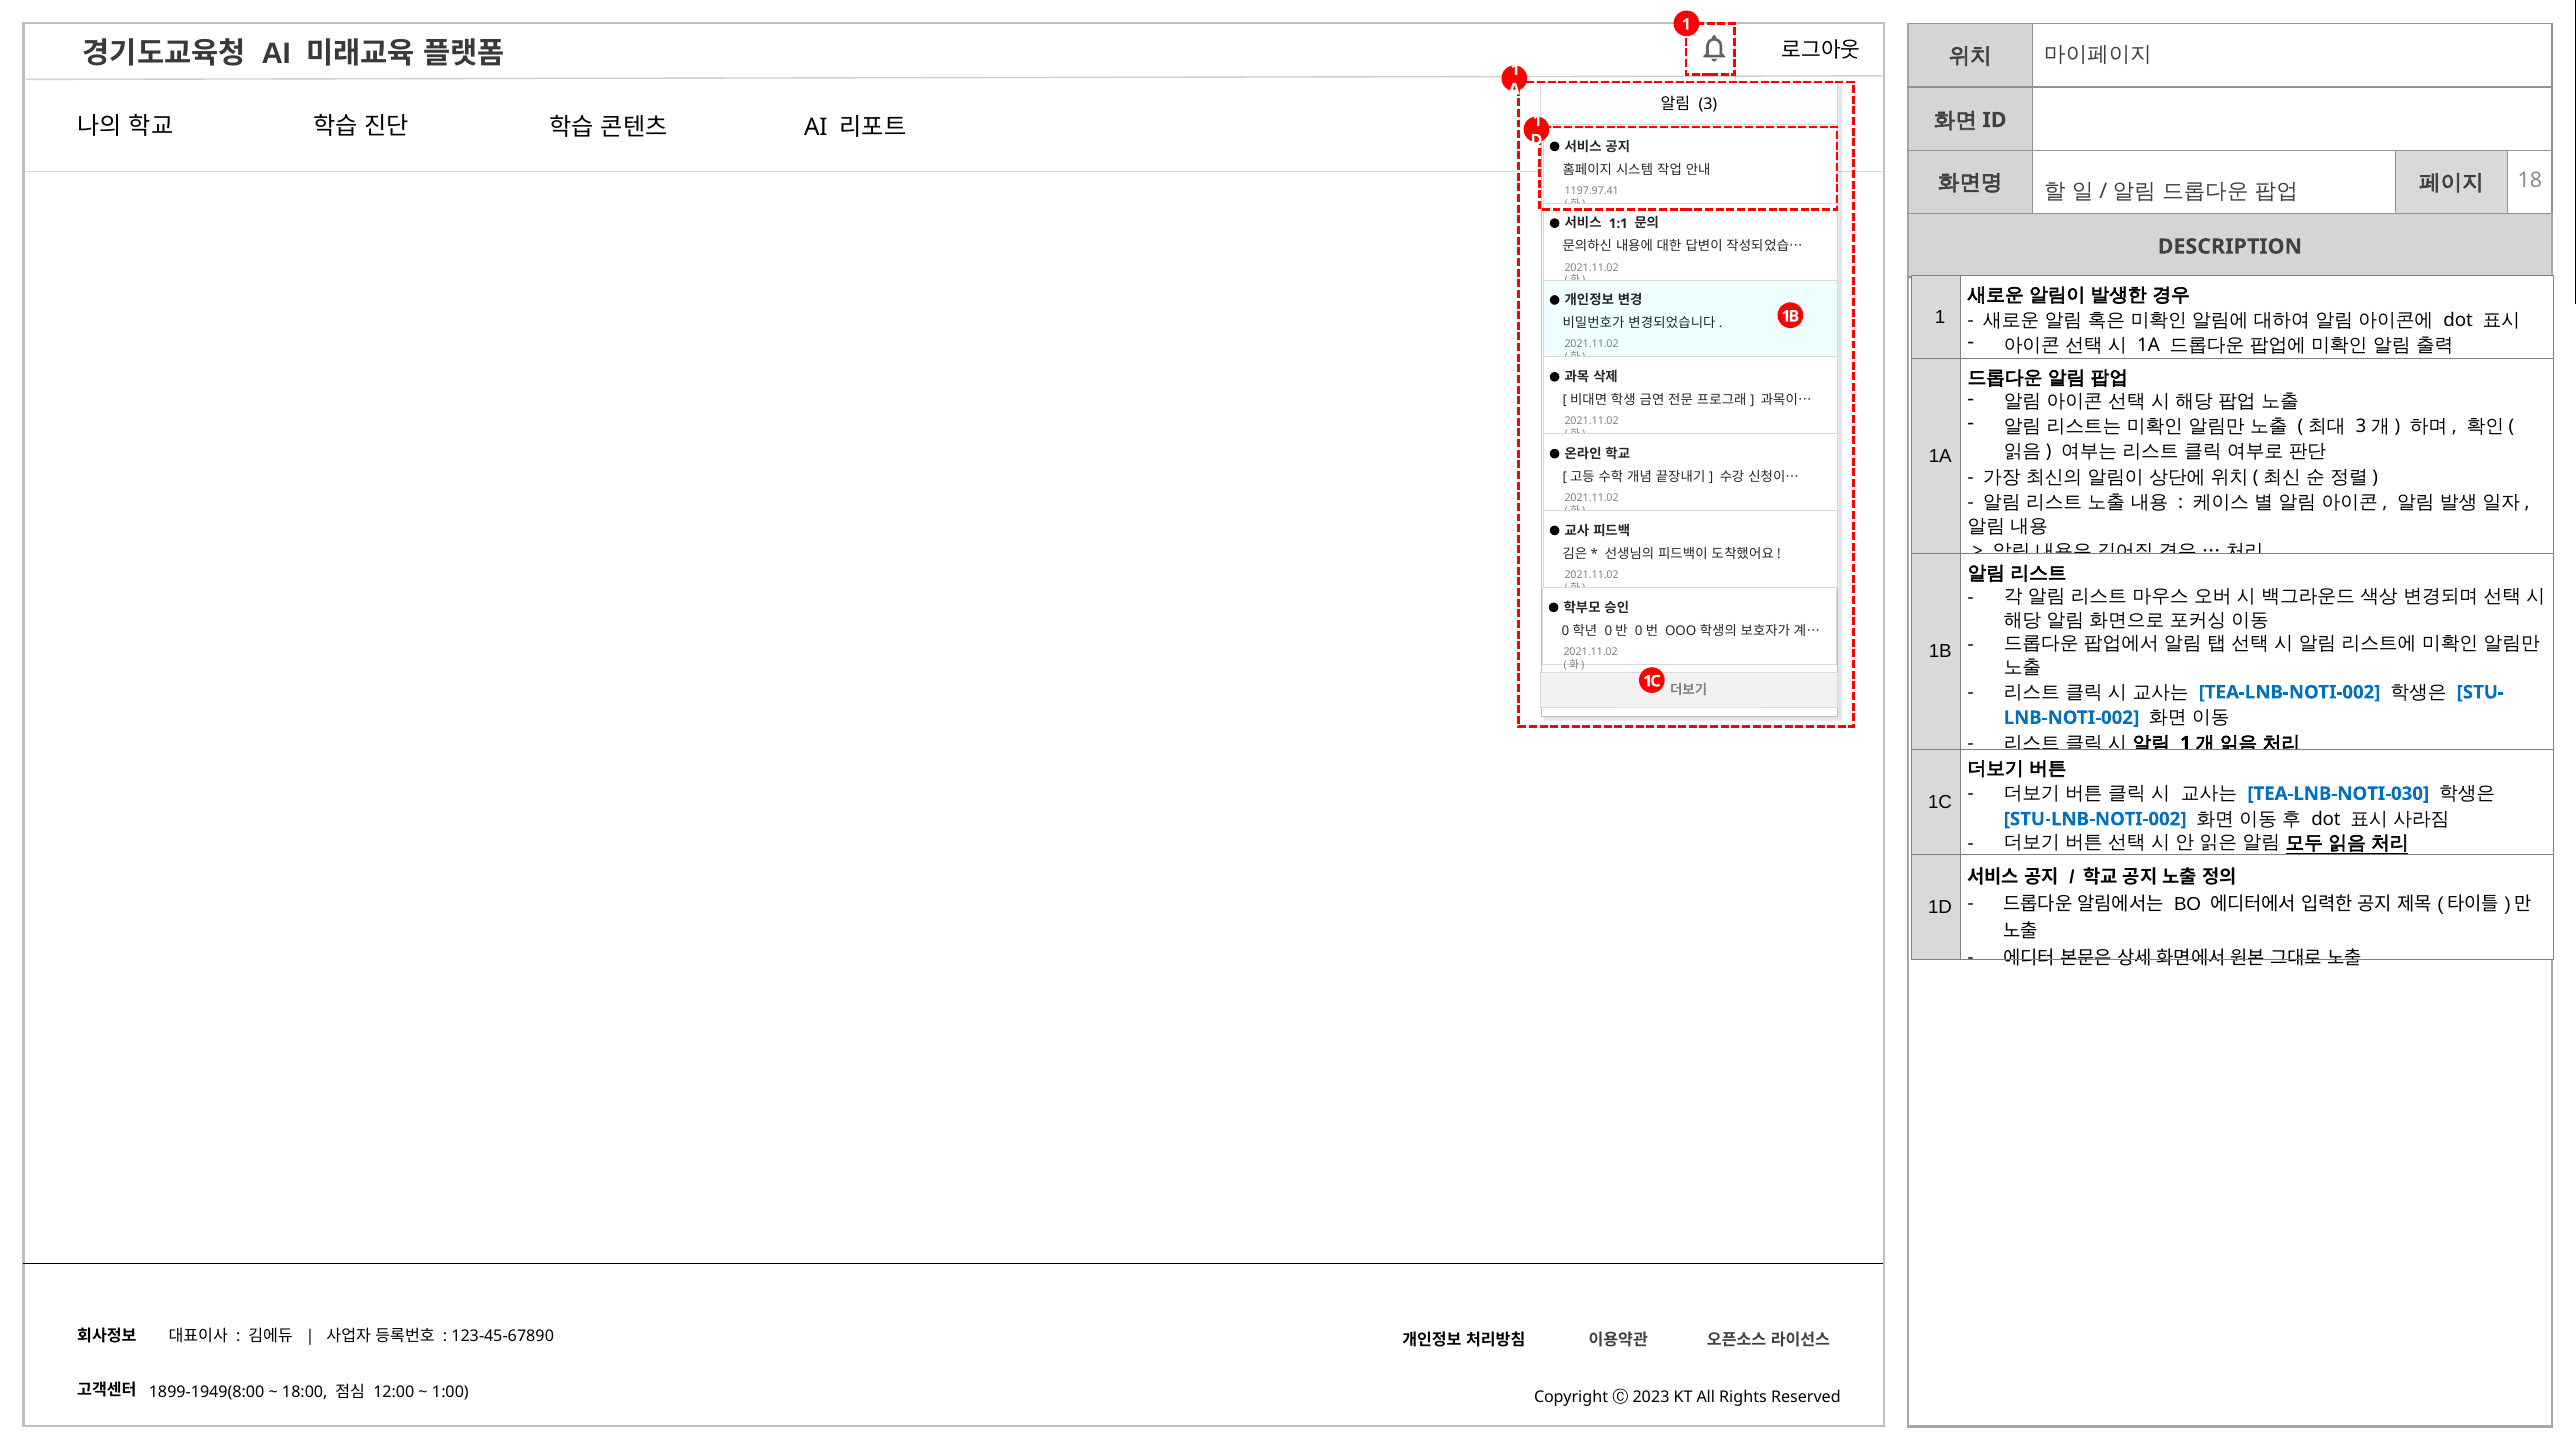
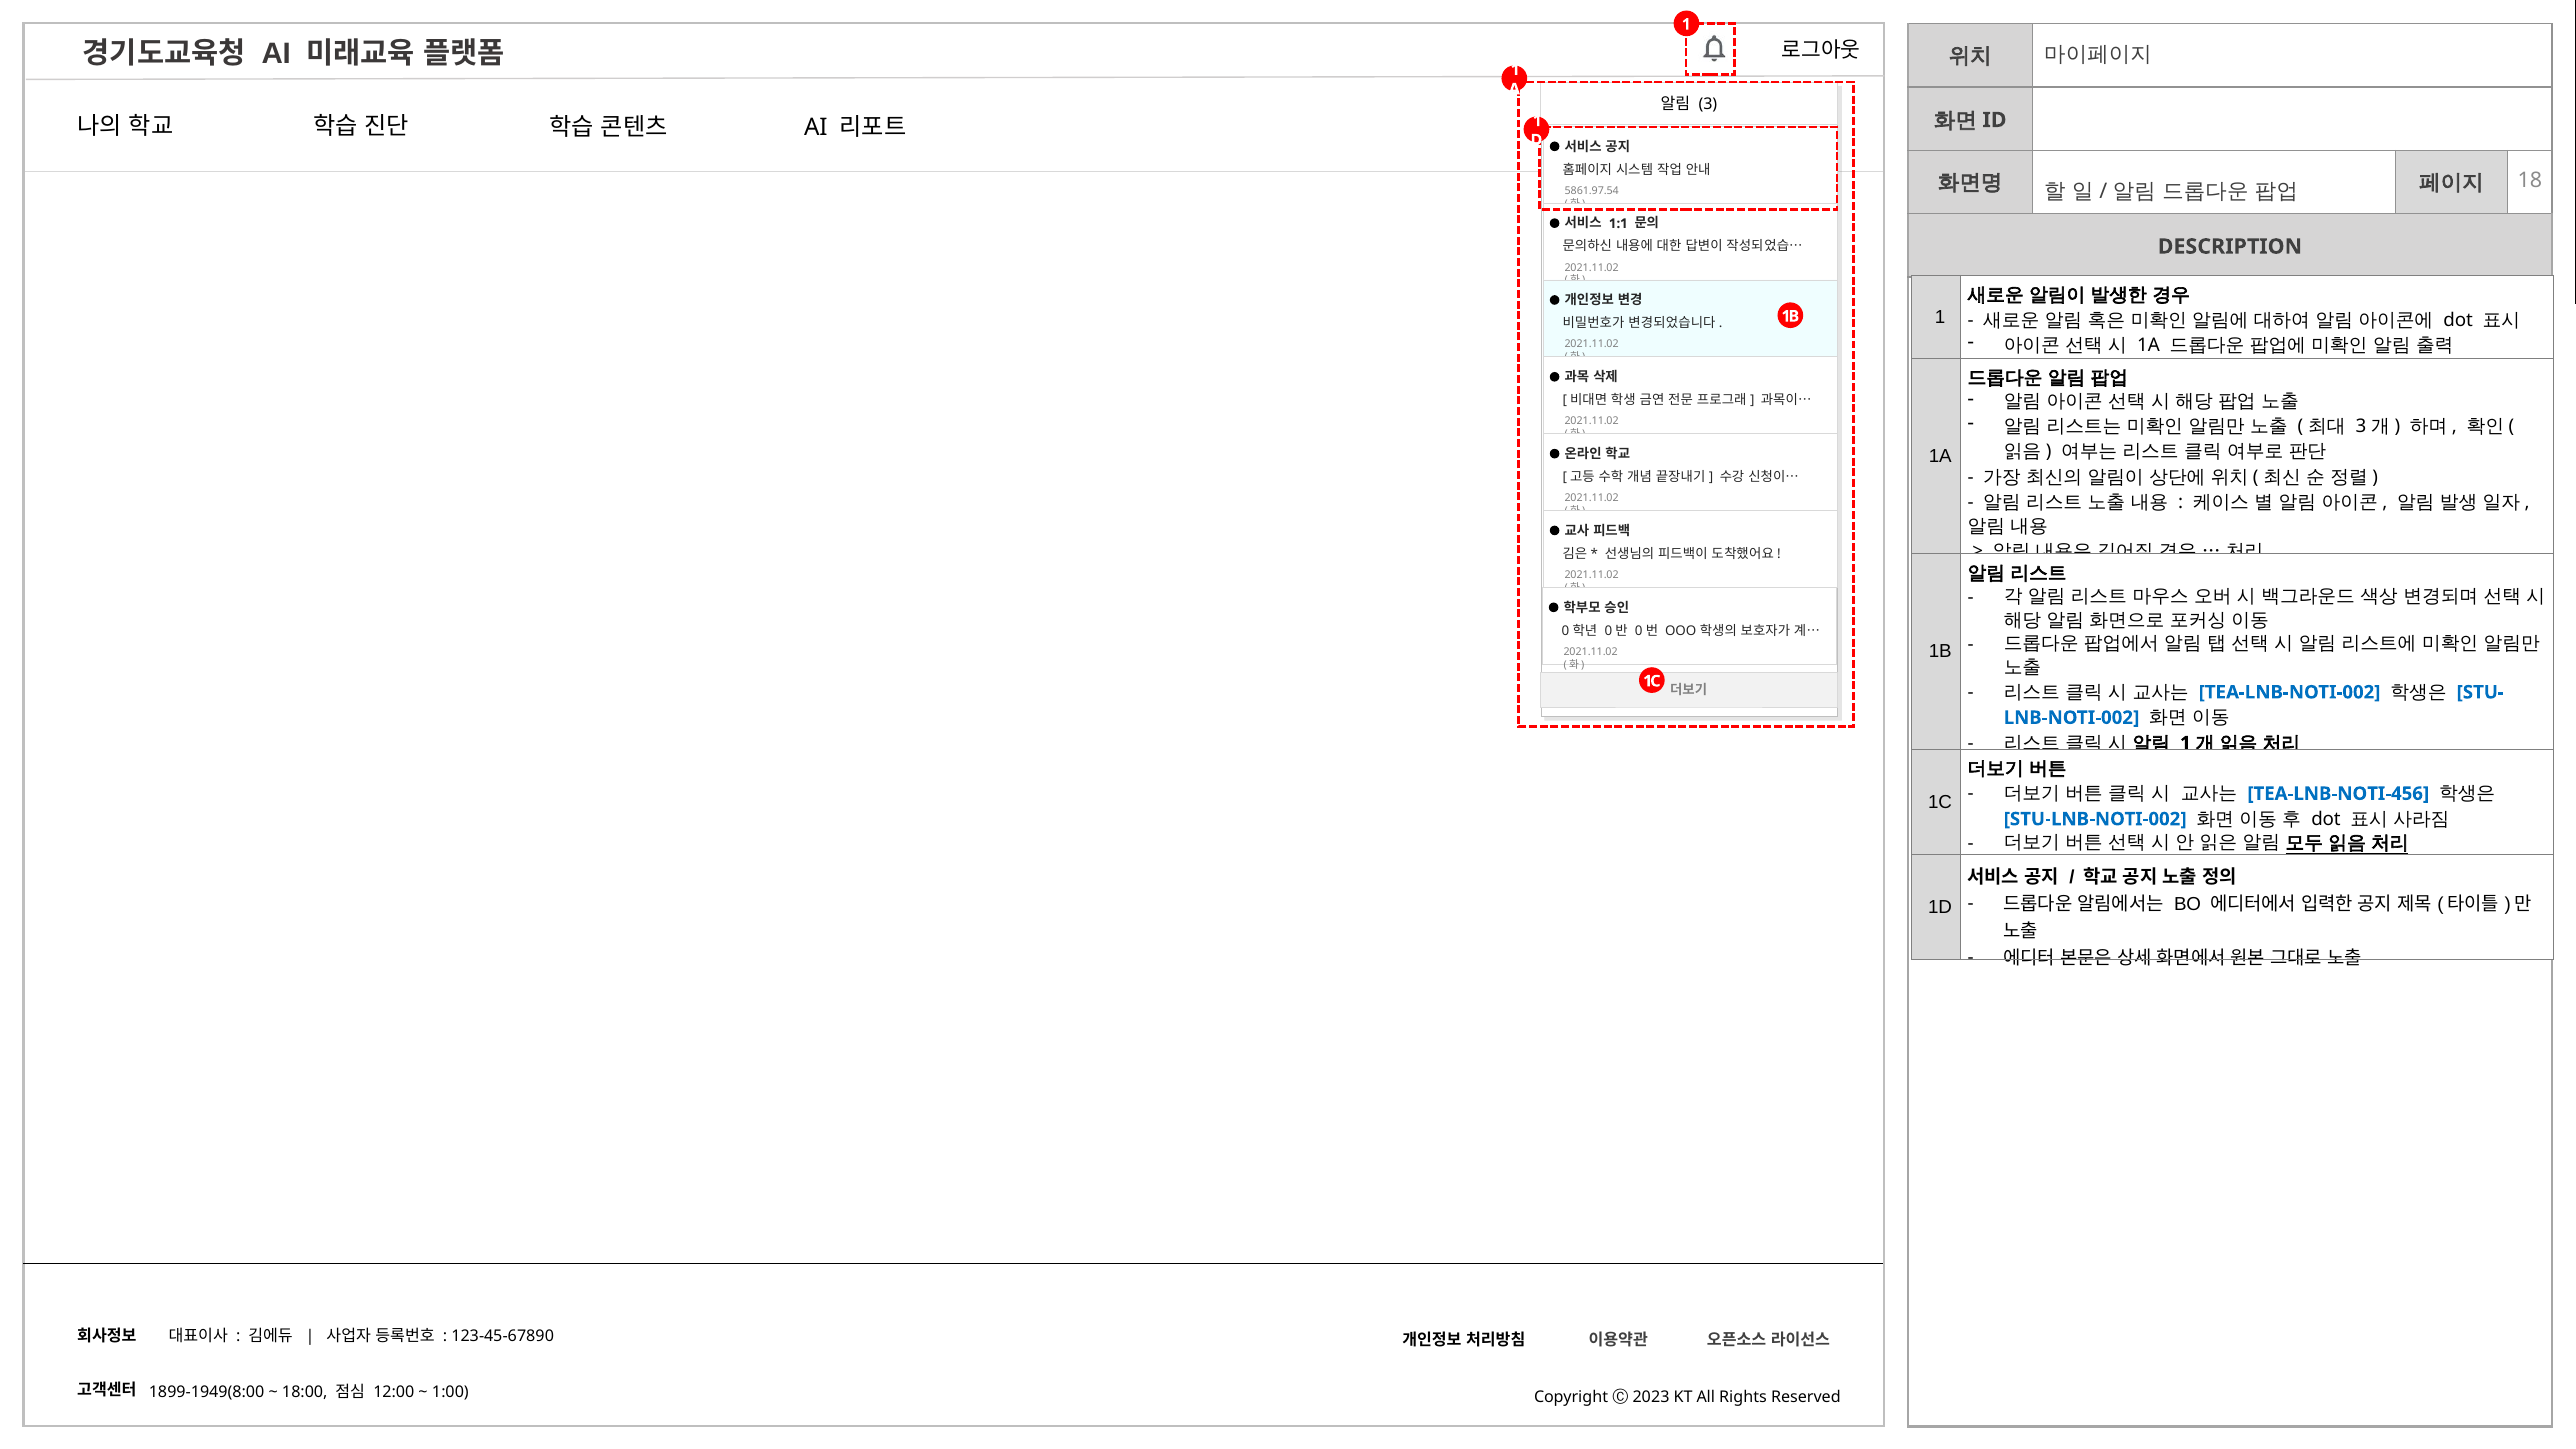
1197.97.41: 1197.97.41 -> 5861.97.54 (1592, 191)
TEA-LNB-NOTI-030: TEA-LNB-NOTI-030 -> TEA-LNB-NOTI-456 (2338, 794)
